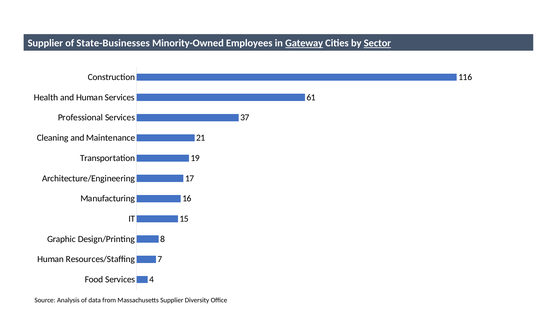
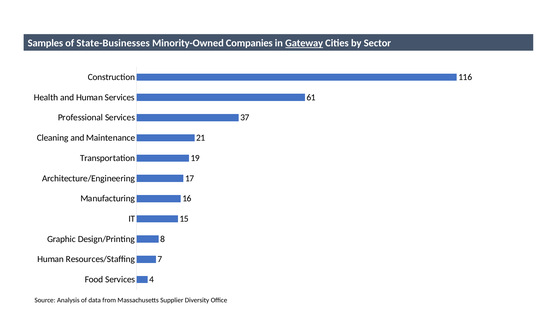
Supplier: Supplier -> Samples (45, 43)
Employees: Employees -> Companies (249, 43)
Sector underline: present -> none (377, 43)
